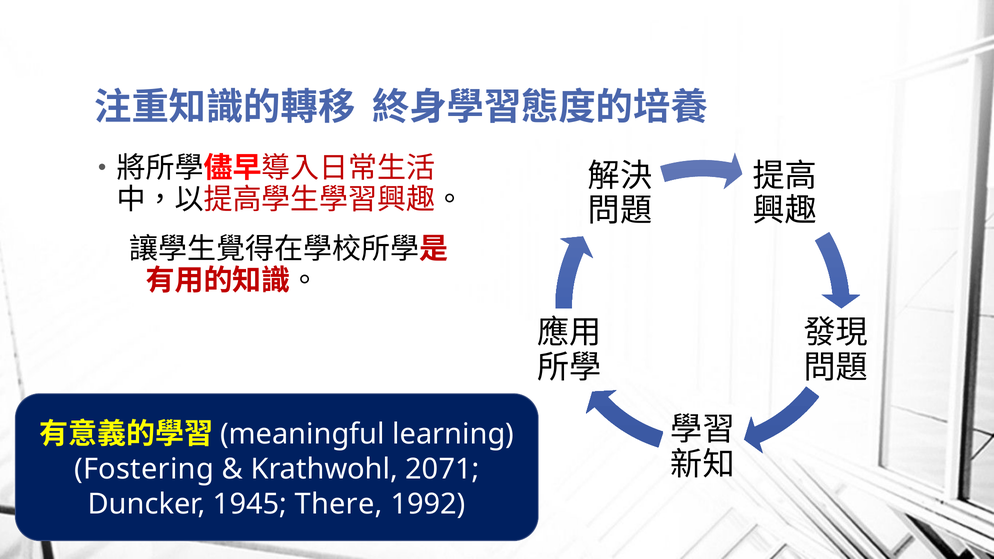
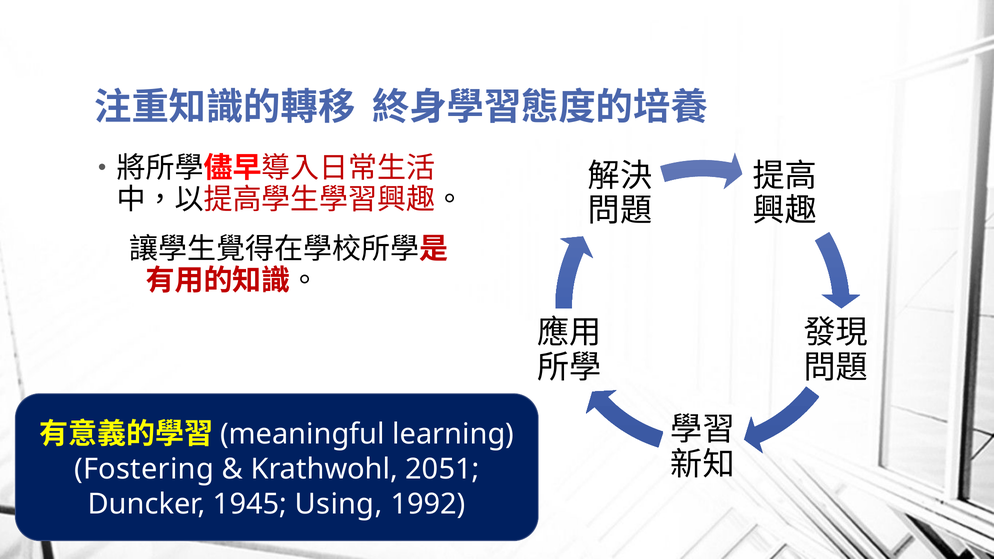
2071: 2071 -> 2051 (442, 469)
There: There -> Using (339, 504)
